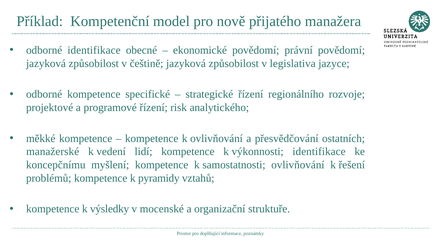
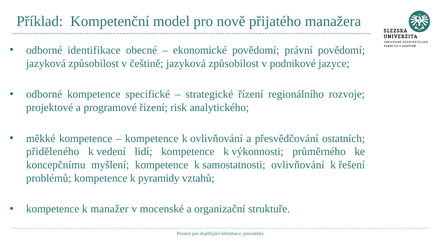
legislativa: legislativa -> podnikové (293, 64)
manažerské: manažerské -> přiděleného (53, 152)
výkonnosti identifikace: identifikace -> průměrného (319, 152)
výsledky: výsledky -> manažer (109, 209)
